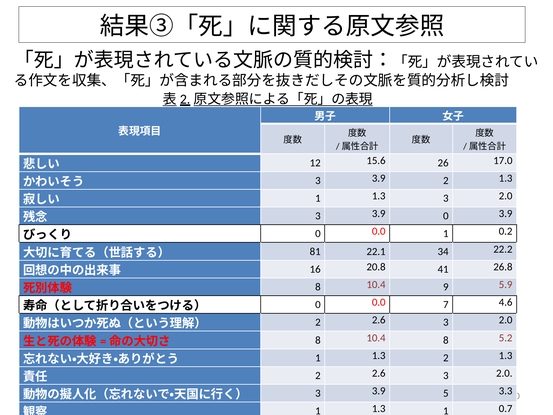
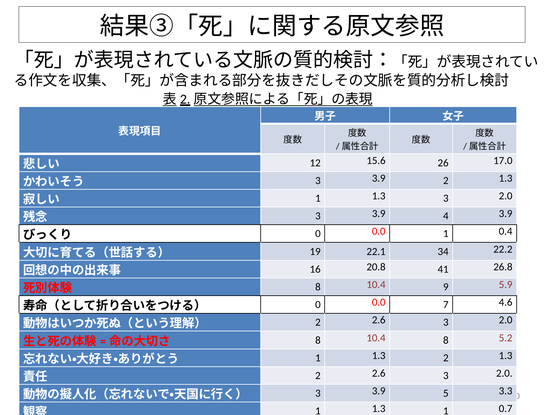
3.9 0: 0 -> 4 (446, 216)
0.2: 0.2 -> 0.4 (506, 231)
81: 81 -> 19 (315, 251)
